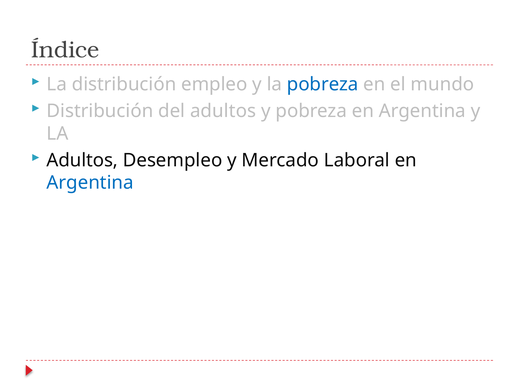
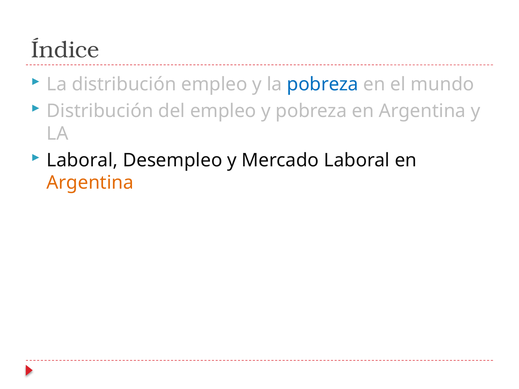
del adultos: adultos -> empleo (223, 111)
Adultos: Adultos -> Laboral (82, 160)
Argentina colour: blue -> orange (90, 183)
